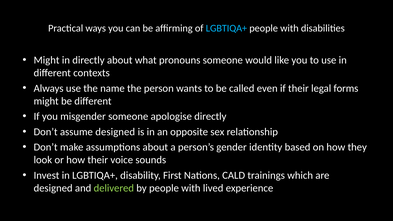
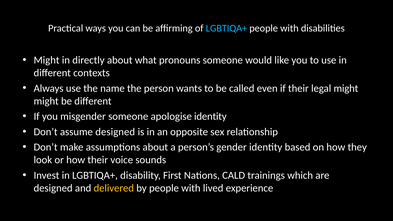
legal forms: forms -> might (346, 88)
apologise directly: directly -> identity (210, 116)
delivered colour: light green -> yellow (114, 188)
